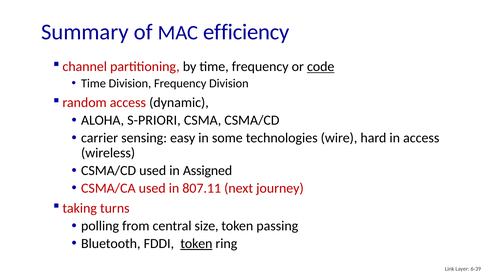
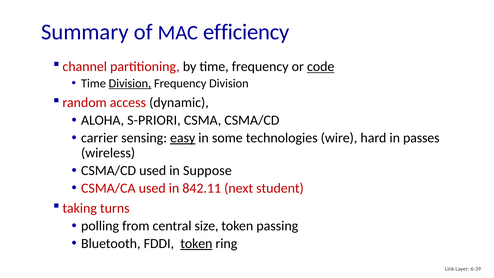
Division underline: none -> present (130, 83)
easy underline: none -> present (183, 138)
in access: access -> passes (421, 138)
Assigned: Assigned -> Suppose (207, 170)
807.11: 807.11 -> 842.11 (202, 188)
journey: journey -> student (280, 188)
